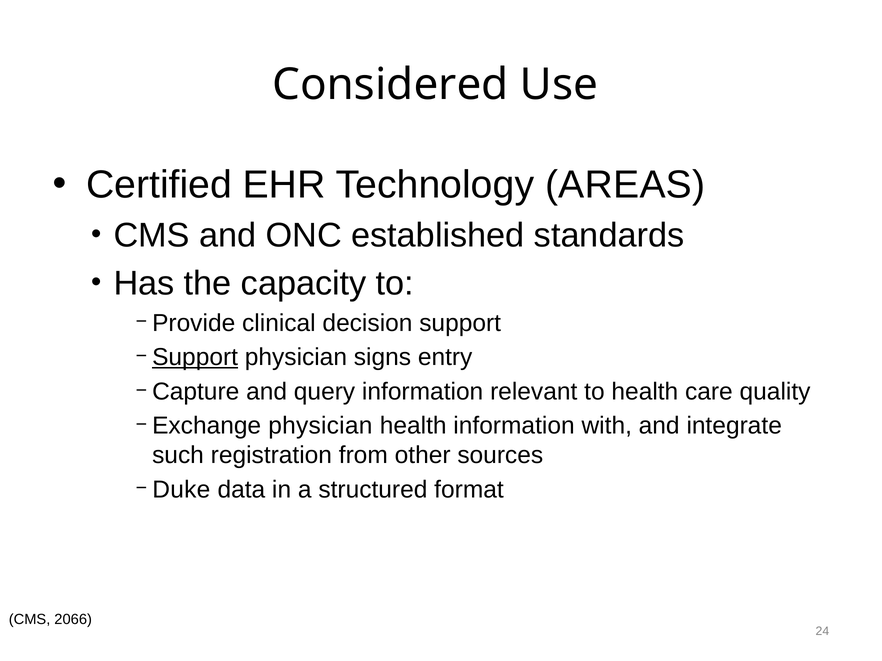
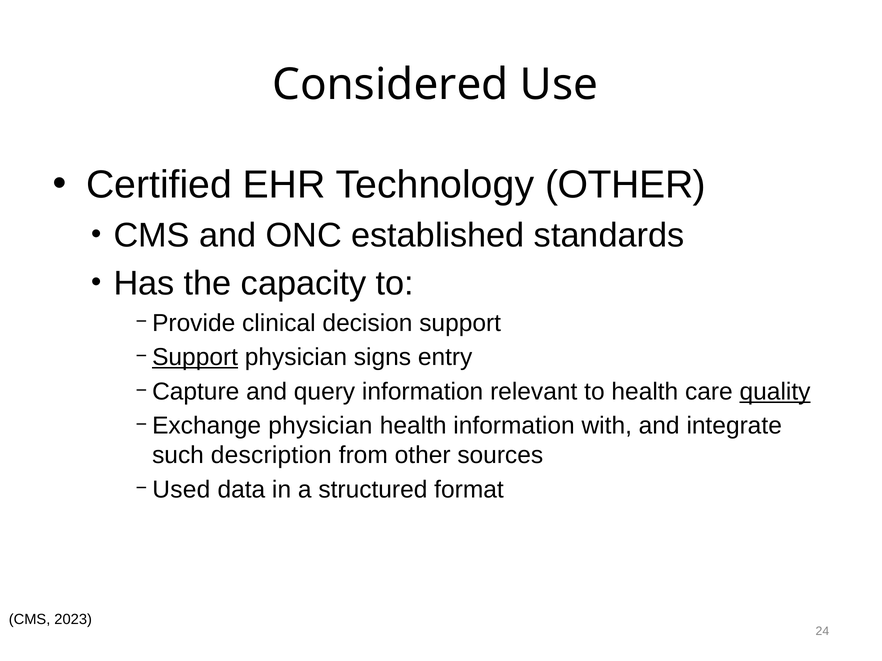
Technology AREAS: AREAS -> OTHER (626, 185)
quality underline: none -> present (775, 392)
registration: registration -> description (271, 456)
Duke: Duke -> Used (181, 490)
2066: 2066 -> 2023 (73, 620)
